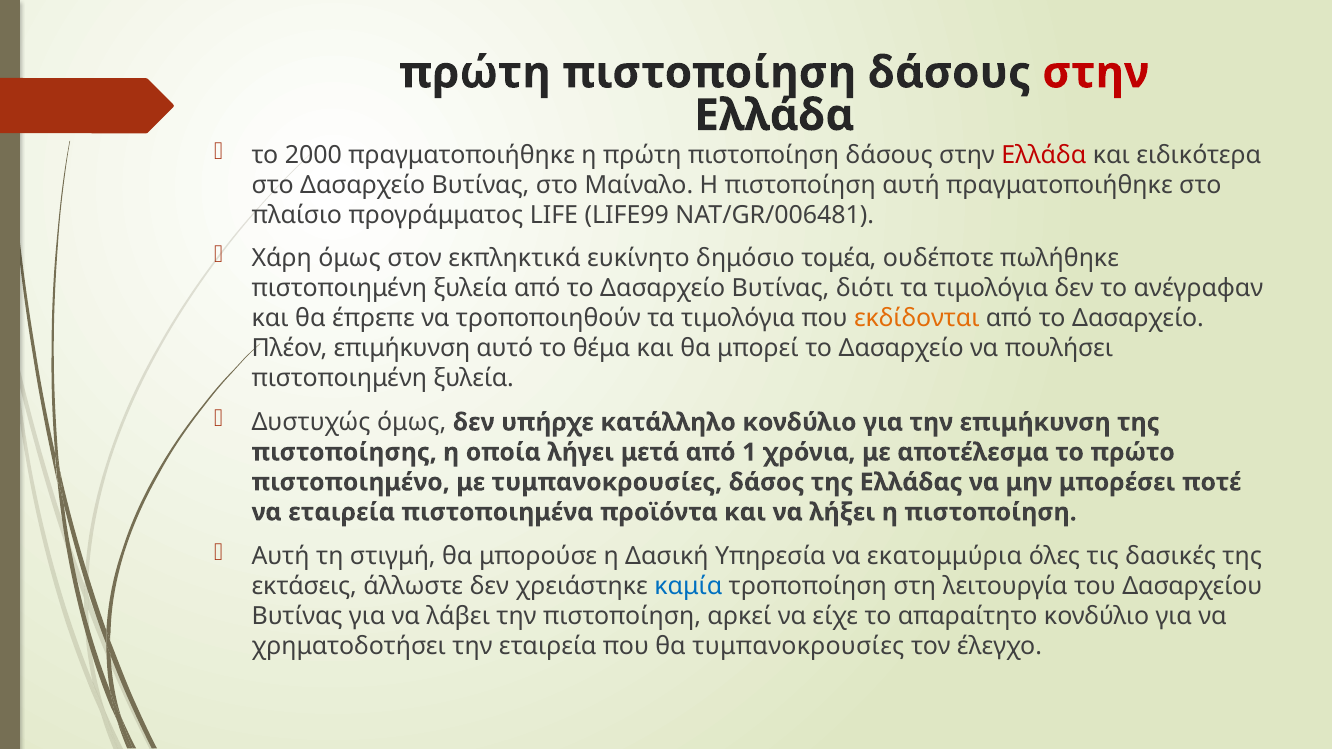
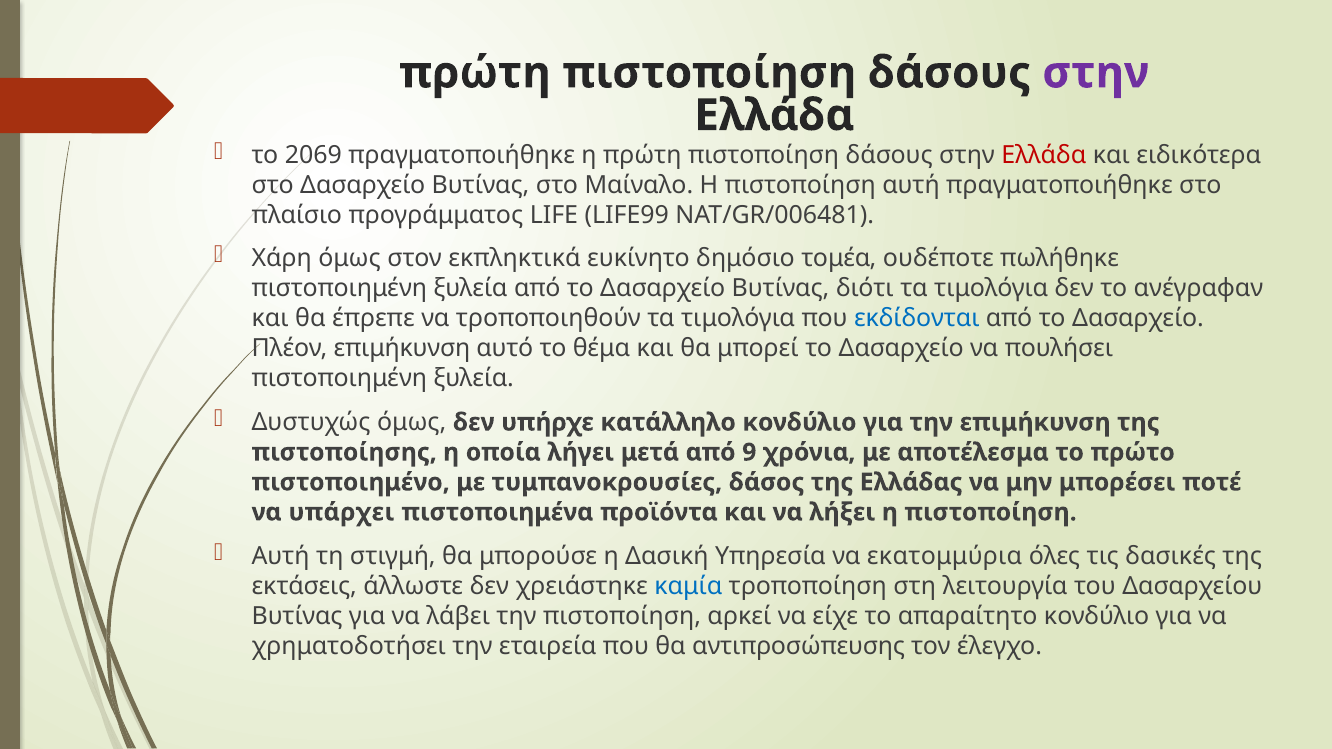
στην colour: red -> purple (1096, 73)
2000: 2000 -> 2069 (313, 155)
εκδίδονται colour: orange -> blue (917, 319)
1: 1 -> 9 (749, 452)
να εταιρεία: εταιρεία -> υπάρχει (341, 512)
θα τυμπανοκρουσίες: τυμπανοκρουσίες -> αντιπροσώπευσης (799, 646)
